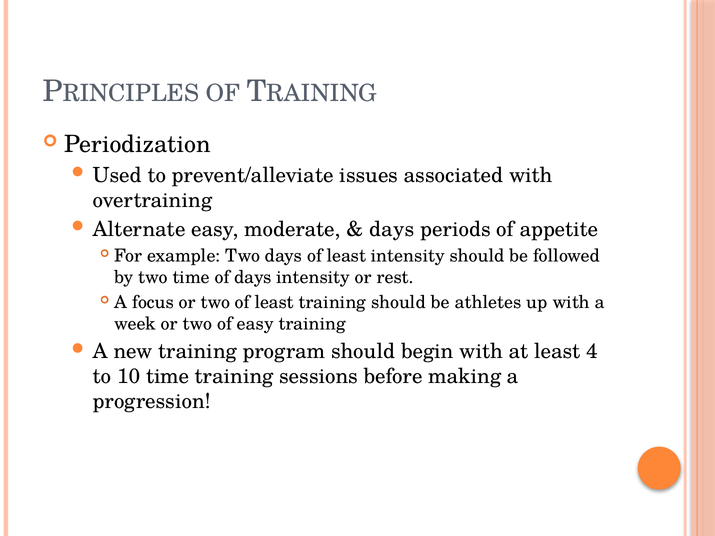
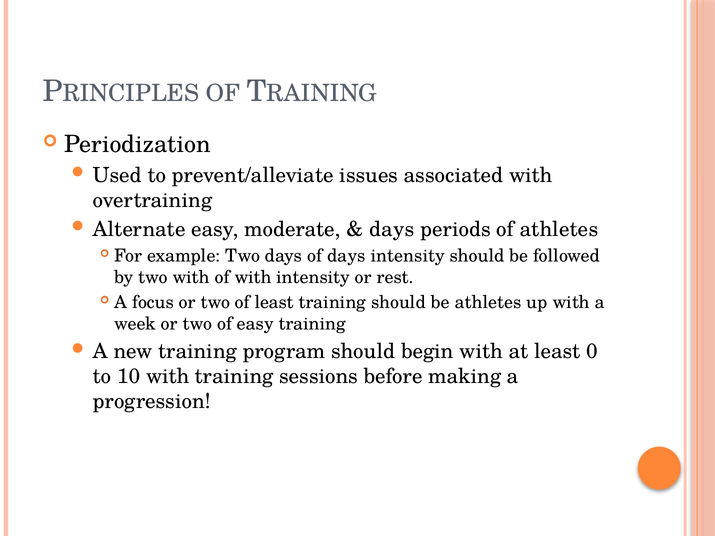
of appetite: appetite -> athletes (559, 230)
days of least: least -> days (346, 256)
two time: time -> with (191, 278)
of days: days -> with (253, 278)
4: 4 -> 0 (592, 352)
10 time: time -> with (168, 377)
